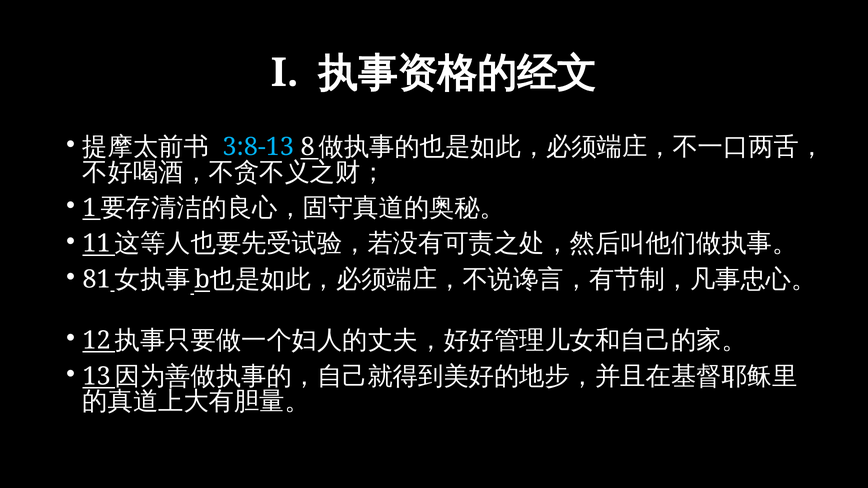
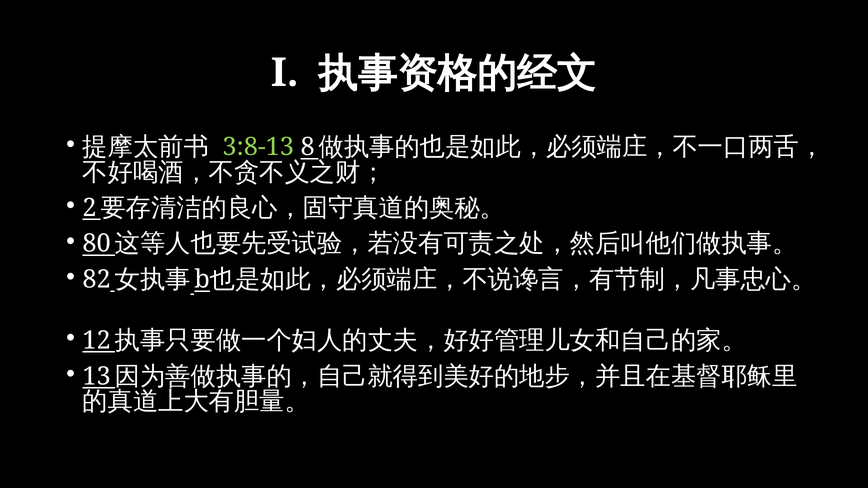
3:8-13 colour: light blue -> light green (258, 147)
1: 1 -> 2 (90, 208)
11: 11 -> 80 (97, 244)
81: 81 -> 82 (97, 280)
